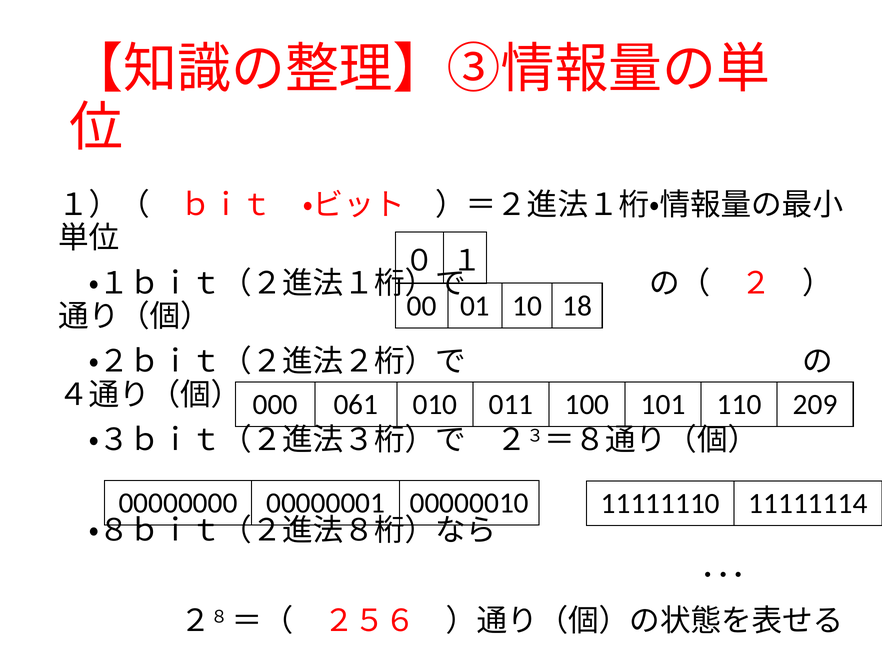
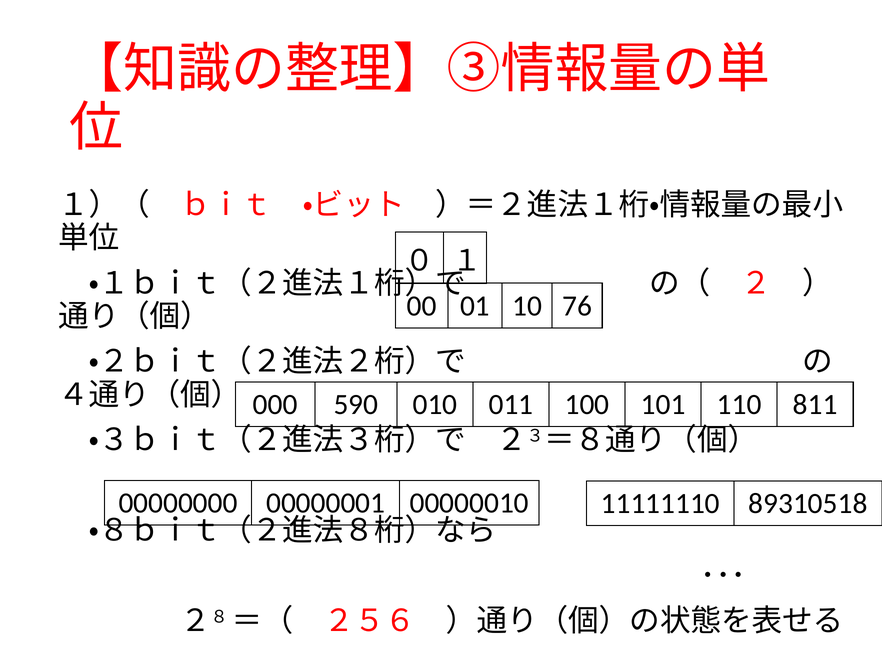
18: 18 -> 76 (577, 306)
061: 061 -> 590 (356, 405)
209: 209 -> 811 (815, 405)
11111114: 11111114 -> 89310518 (808, 504)
